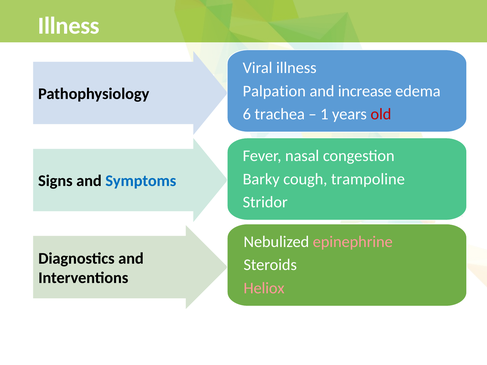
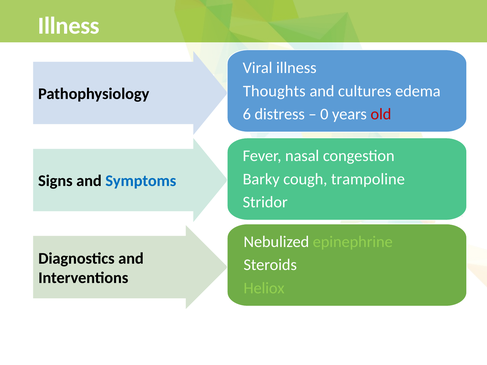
Palpation: Palpation -> Thoughts (274, 91)
increase: increase -> cultures (365, 91)
trachea: trachea -> distress (280, 114)
1: 1 -> 0 (324, 114)
epinephrine colour: pink -> light green (353, 242)
Heliox colour: pink -> light green (264, 288)
